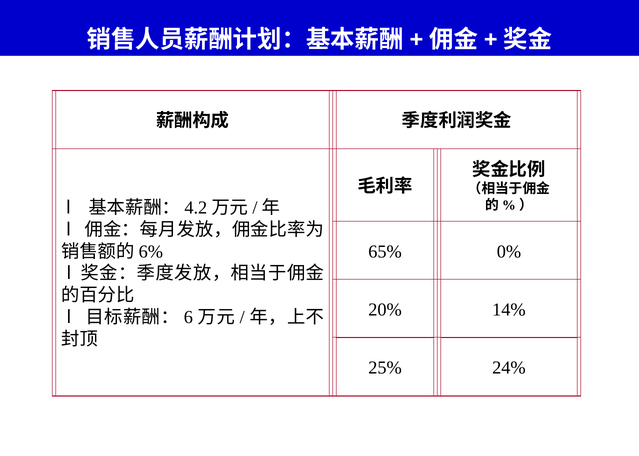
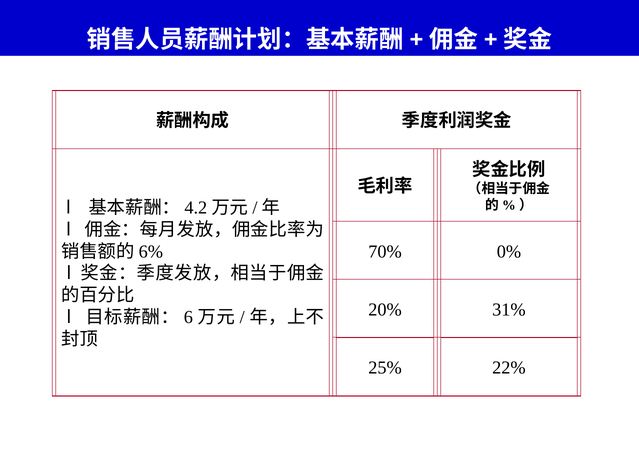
65%: 65% -> 70% (385, 252)
14%: 14% -> 31% (509, 310)
24%: 24% -> 22% (509, 368)
